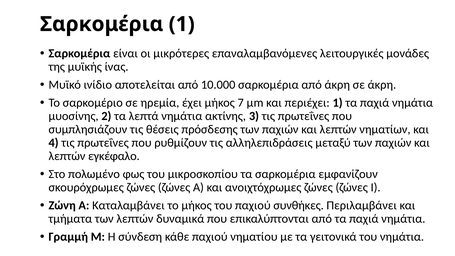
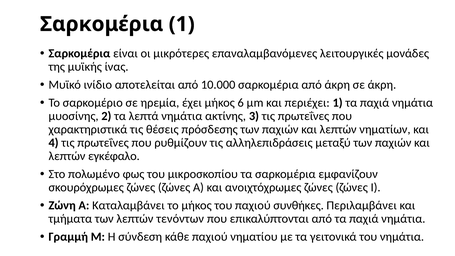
7: 7 -> 6 (241, 103)
συμπλησιάζουν: συμπλησιάζουν -> χαρακτηριστικά (88, 129)
δυναμικά: δυναμικά -> τενόντων (180, 219)
